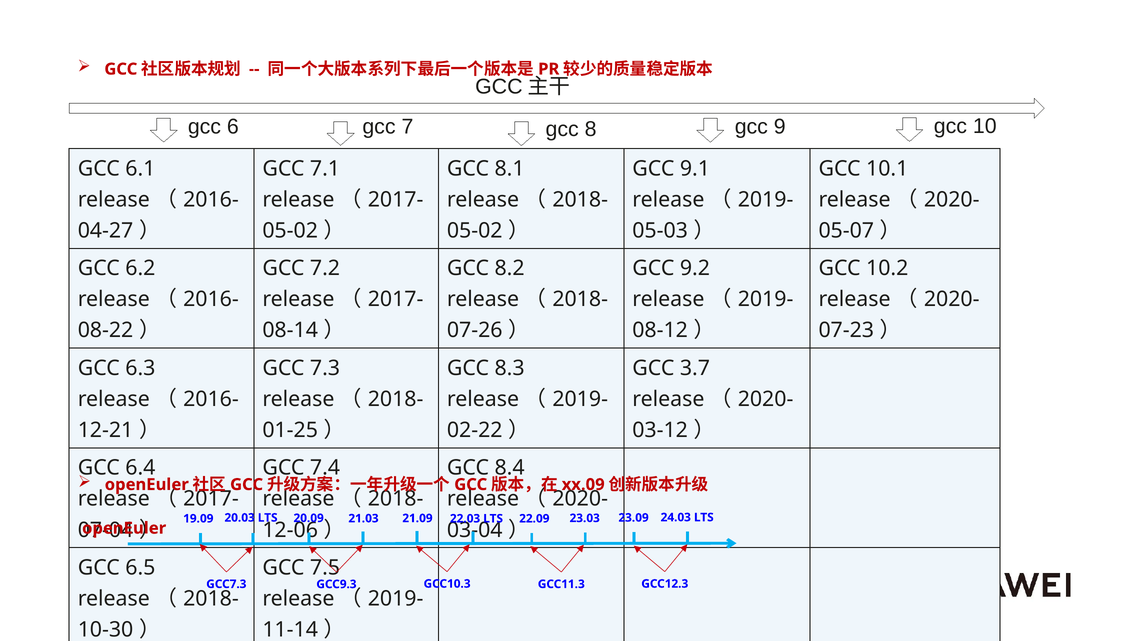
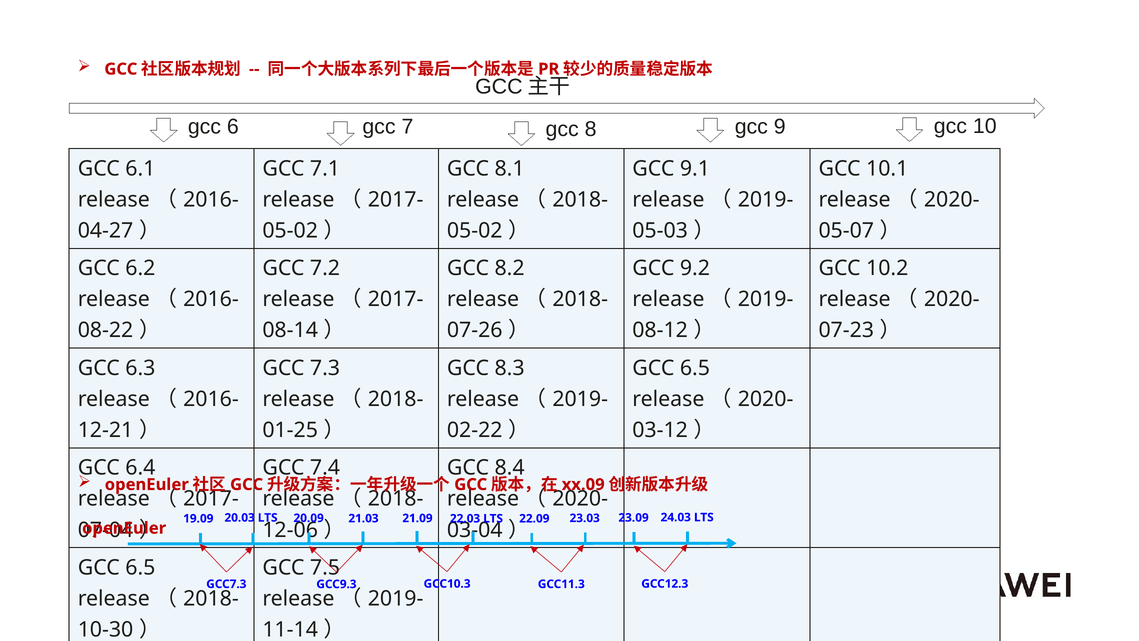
3.7: 3.7 -> 6.5 (695, 368)
